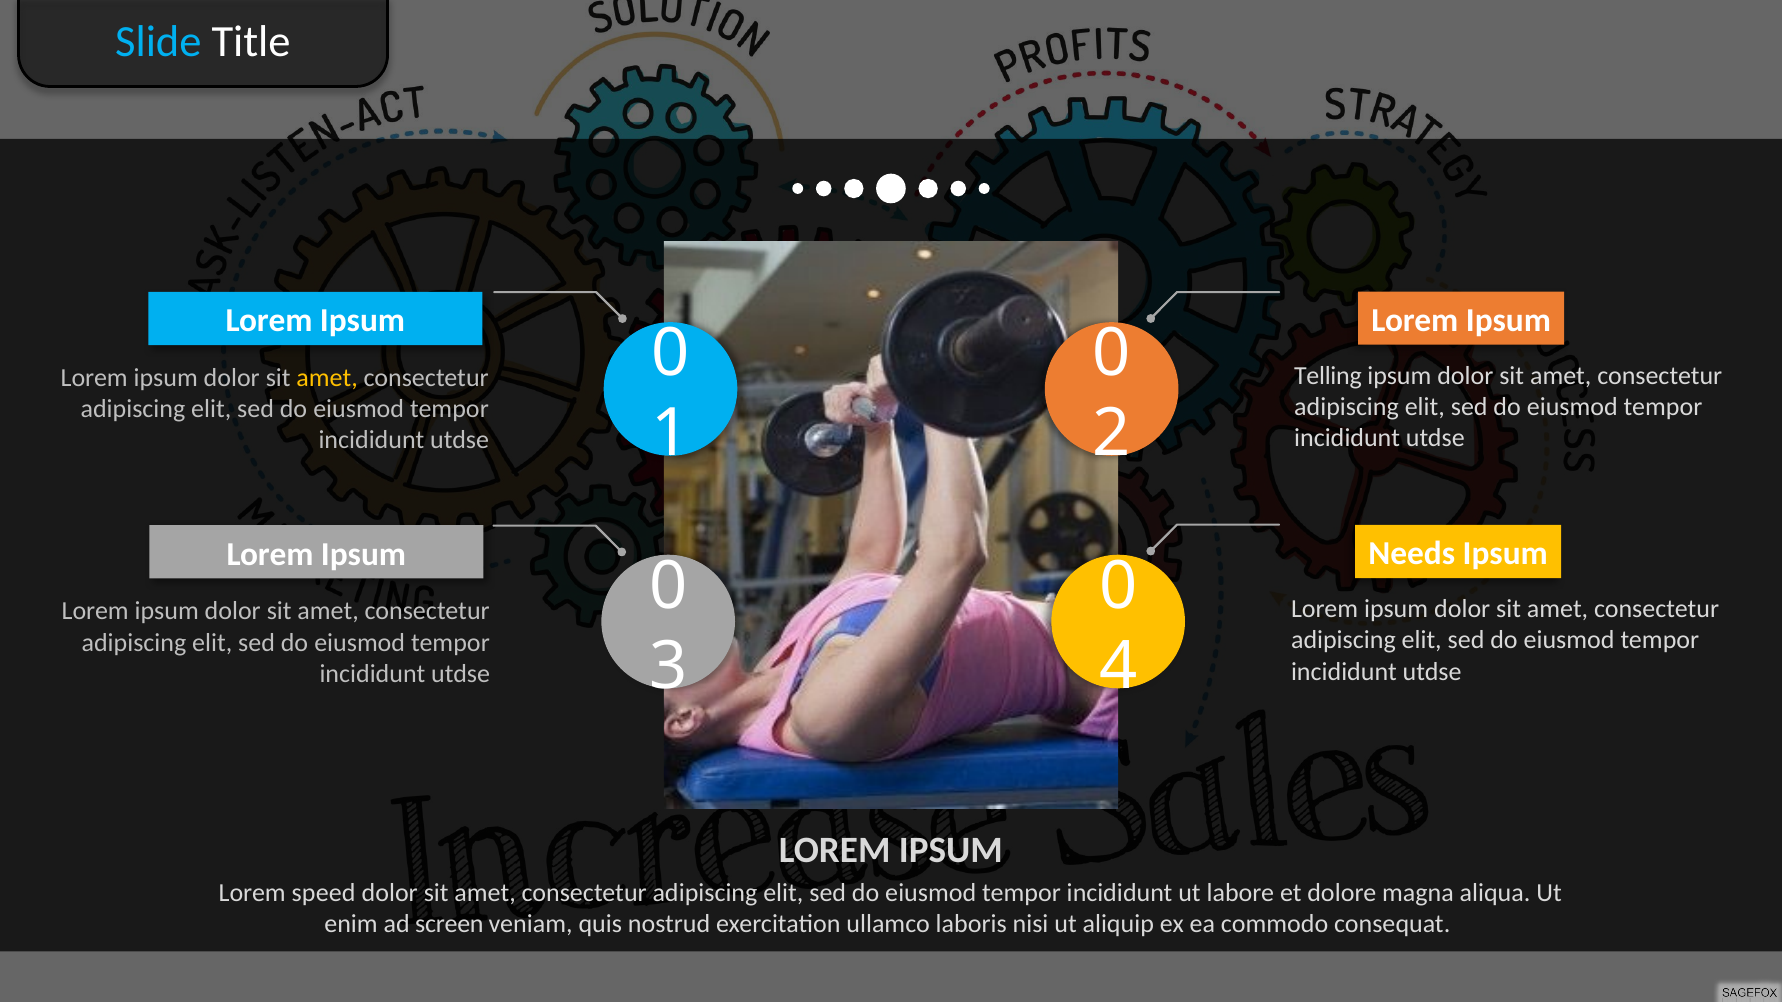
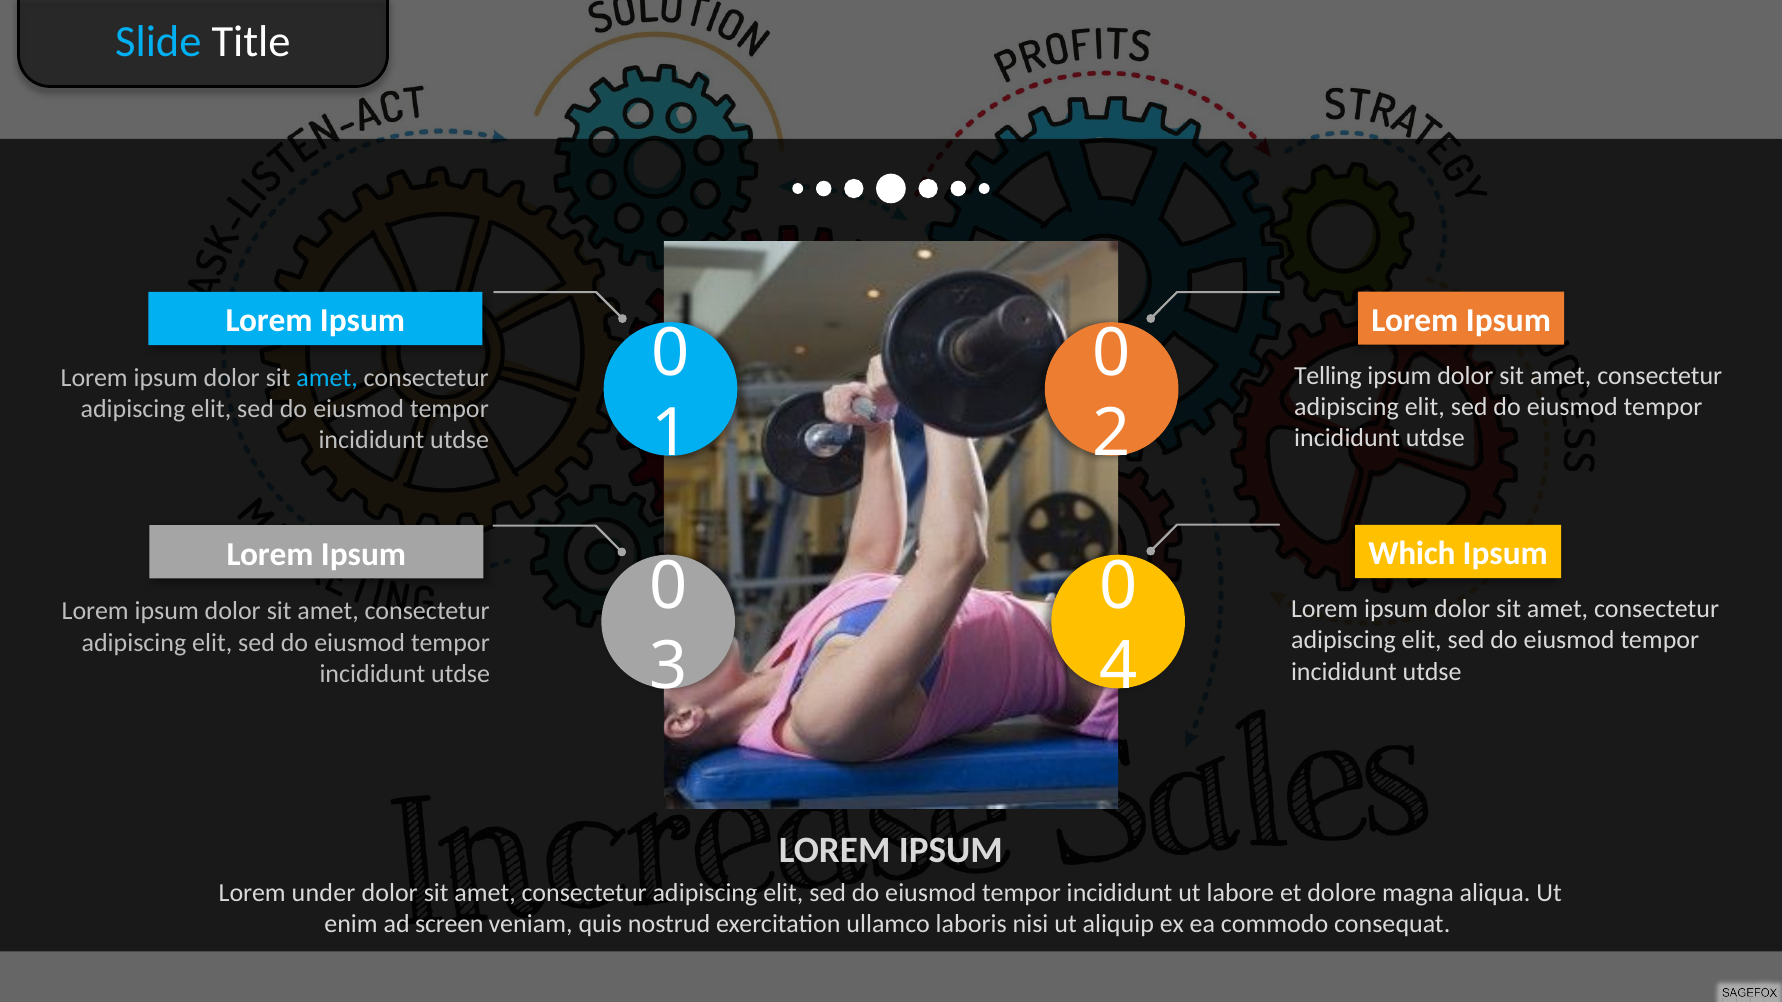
amet colour: yellow -> light blue (327, 378)
Needs: Needs -> Which (1412, 554)
speed: speed -> under (324, 893)
